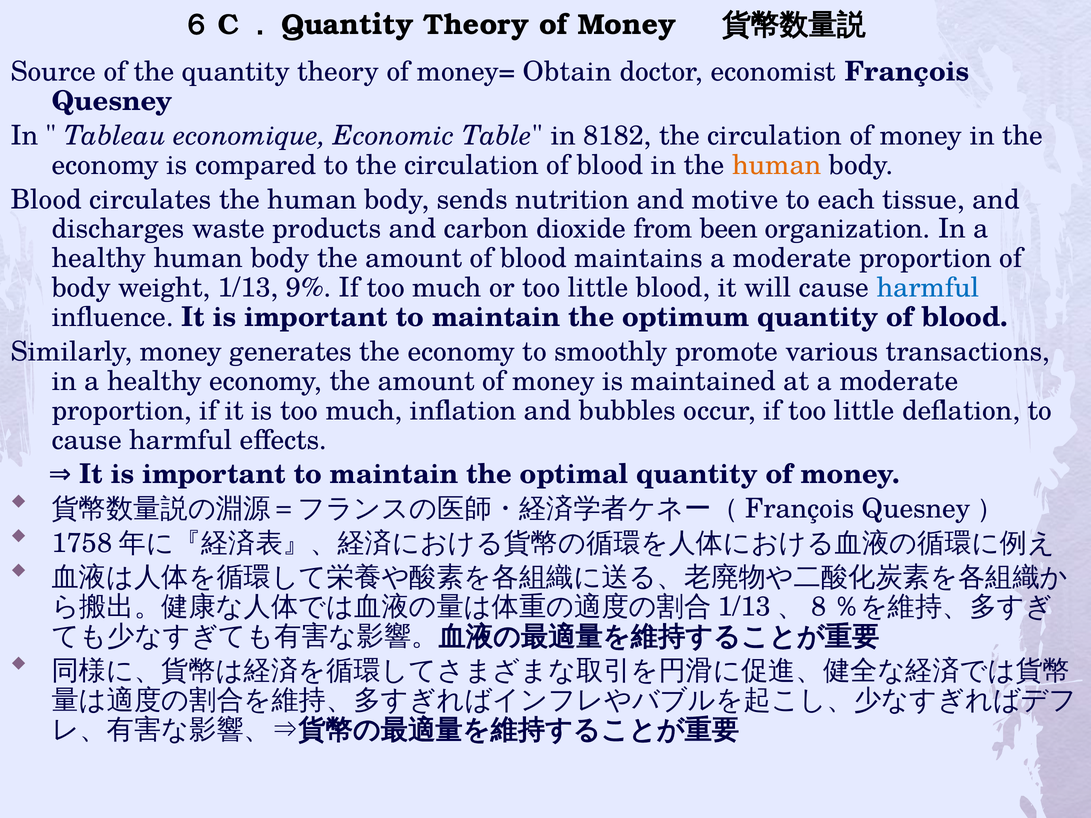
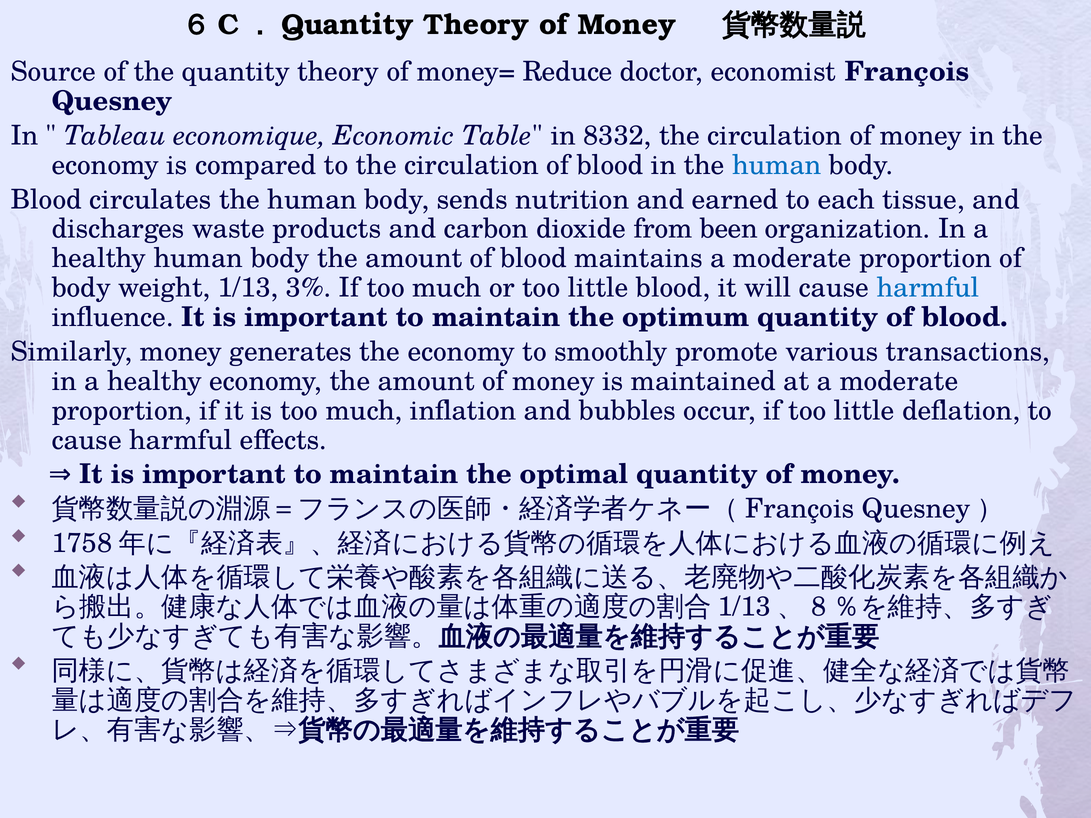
Obtain: Obtain -> Reduce (568, 72)
8182: 8182 -> 8332 (617, 136)
human colour: orange -> blue (777, 165)
motive: motive -> earned (735, 200)
9%: 9% -> 3% (309, 288)
